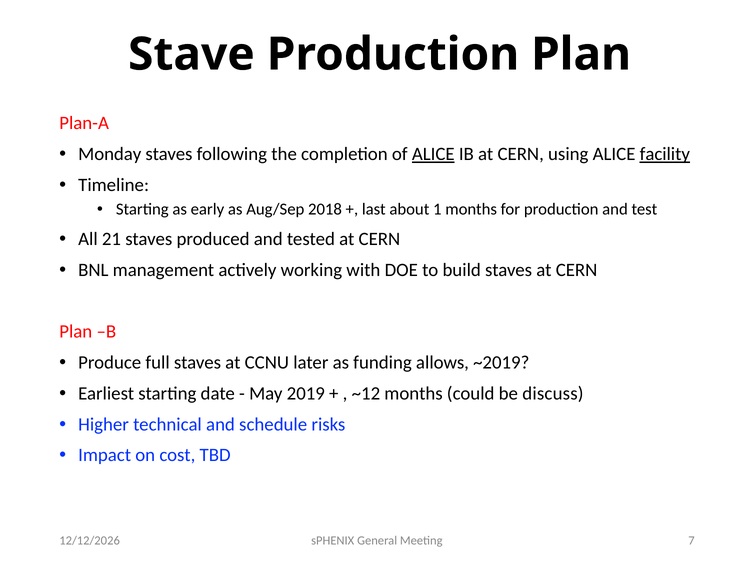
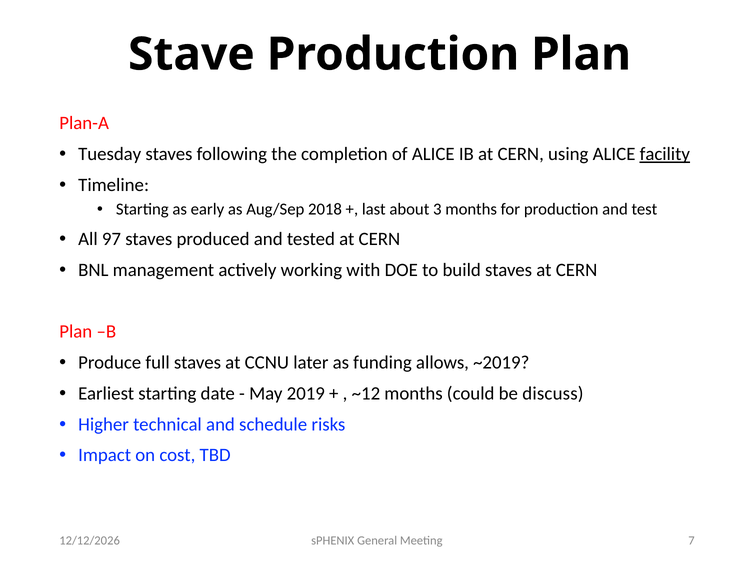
Monday: Monday -> Tuesday (110, 154)
ALICE underline: present -> none (433, 154)
1: 1 -> 3 (437, 209)
21: 21 -> 97 (111, 239)
